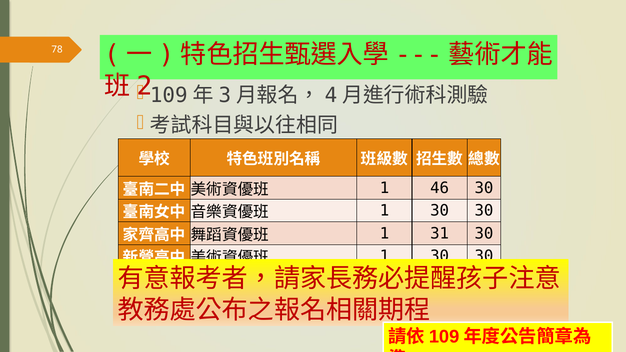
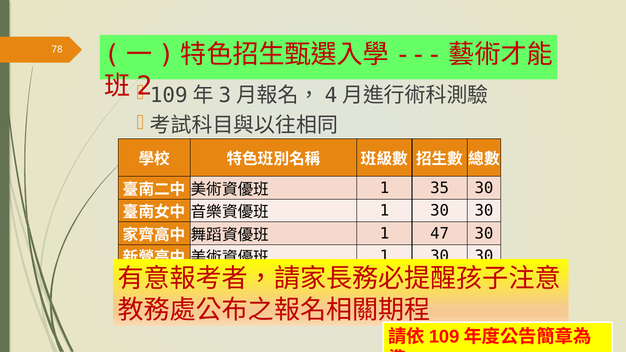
46: 46 -> 35 (440, 188)
31: 31 -> 47 (440, 234)
